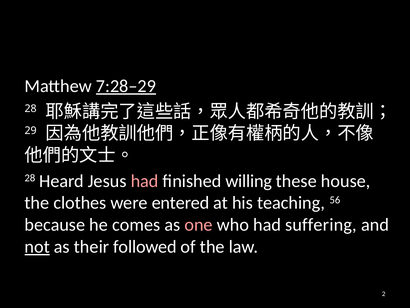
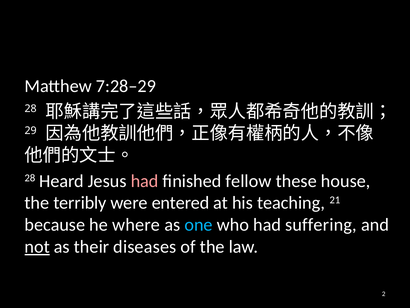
7:28–29 underline: present -> none (126, 86)
willing: willing -> fellow (249, 181)
clothes: clothes -> terribly (80, 203)
56: 56 -> 21 (335, 200)
comes: comes -> where (136, 225)
one colour: pink -> light blue (199, 225)
followed: followed -> diseases (145, 246)
